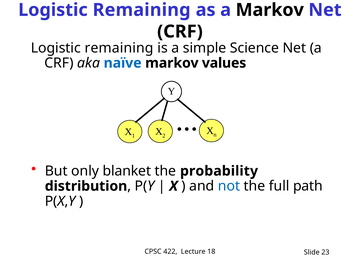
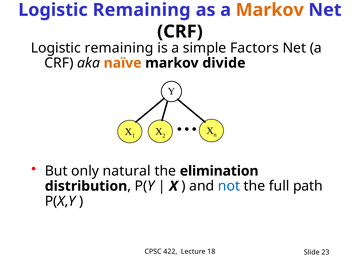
Markov colour: black -> orange (270, 10)
Science: Science -> Factors (254, 48)
naïve colour: blue -> orange (123, 63)
values: values -> divide (224, 63)
blanket: blanket -> natural (127, 171)
probability: probability -> elimination (219, 171)
